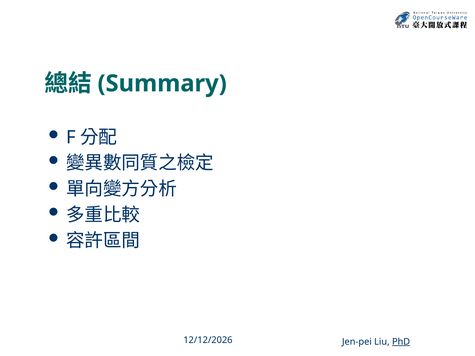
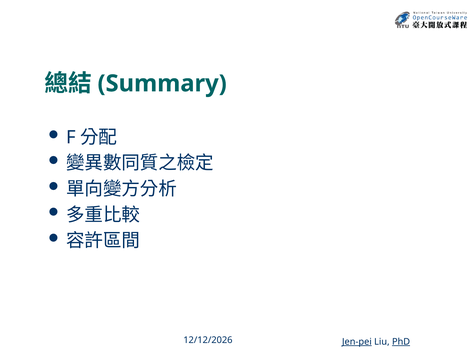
Jen-pei underline: none -> present (357, 342)
